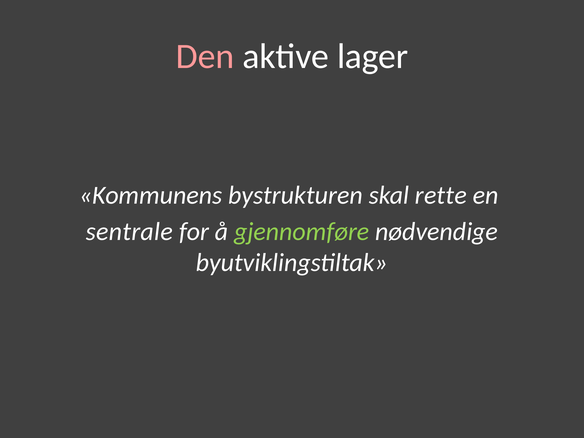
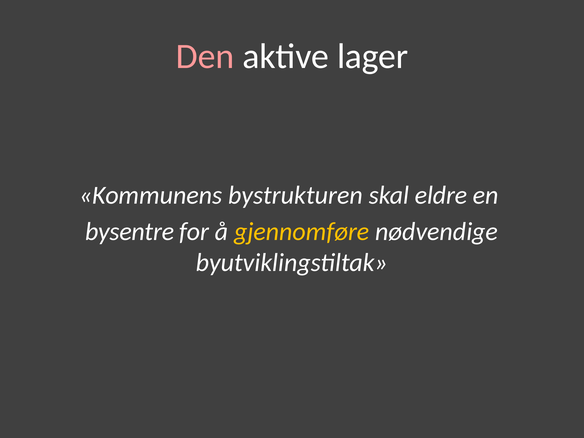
rette: rette -> eldre (441, 195)
sentrale: sentrale -> bysentre (130, 232)
gjennomføre colour: light green -> yellow (302, 232)
